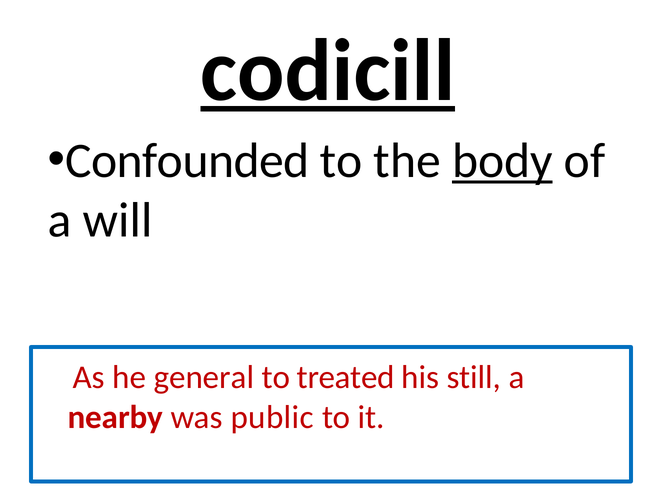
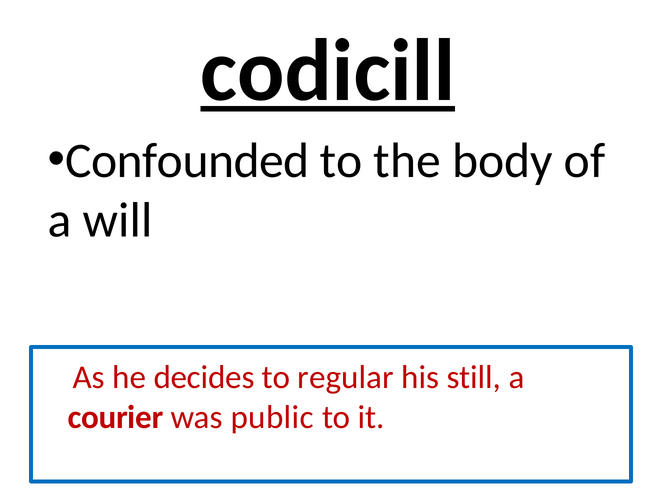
body underline: present -> none (502, 161)
general: general -> decides (204, 377)
treated: treated -> regular (346, 377)
nearby: nearby -> courier (116, 417)
